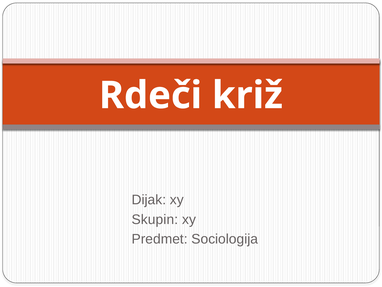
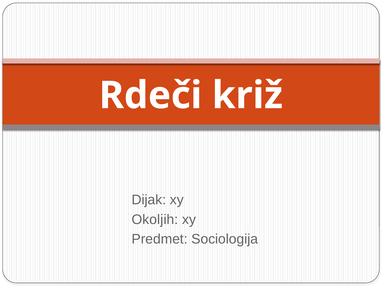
Skupin: Skupin -> Okoljih (155, 219)
